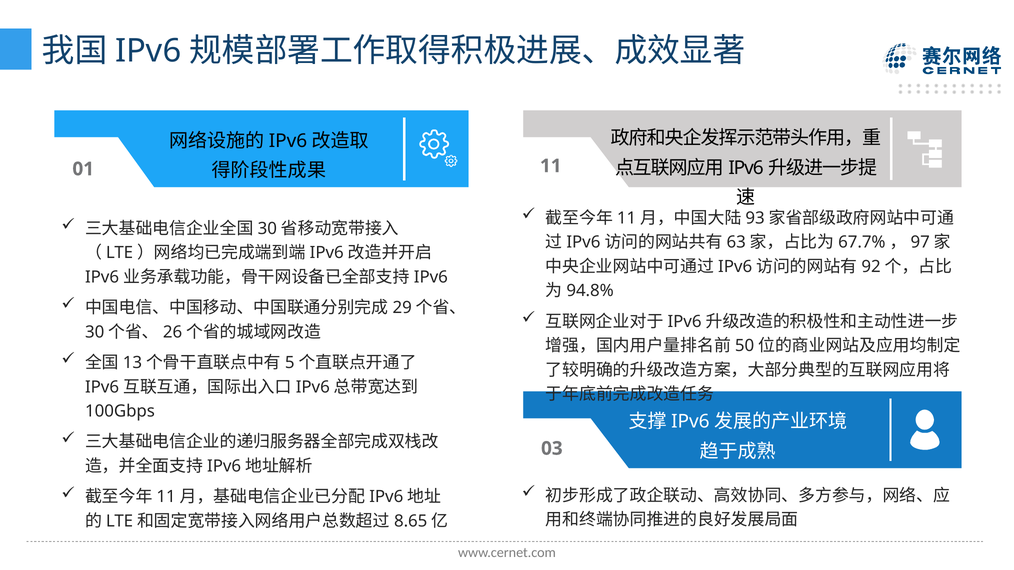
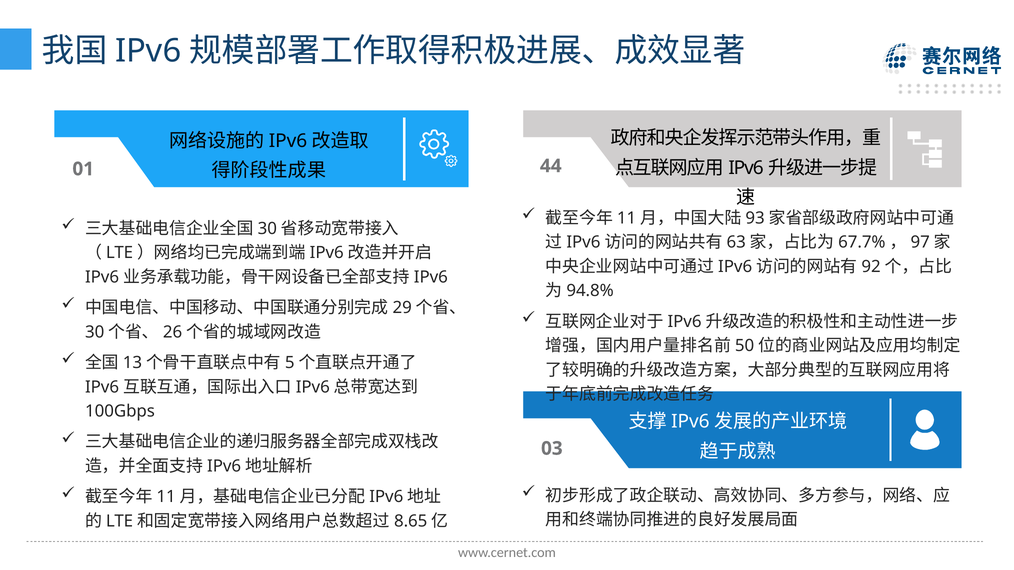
11: 11 -> 44 (551, 166)
